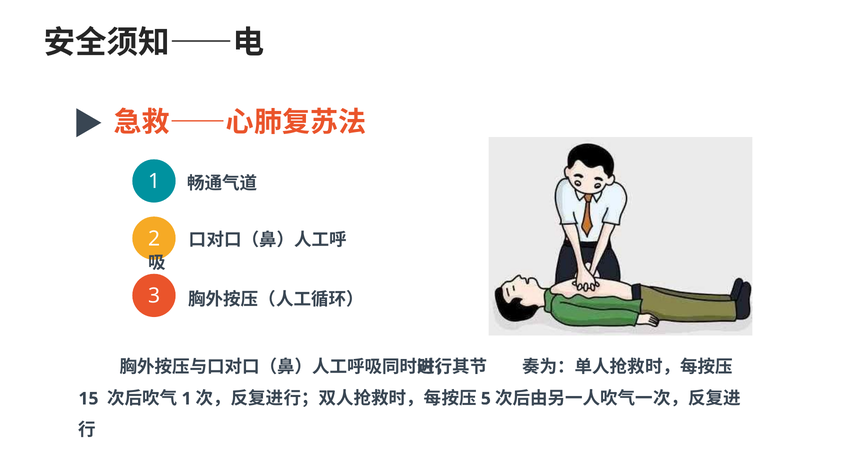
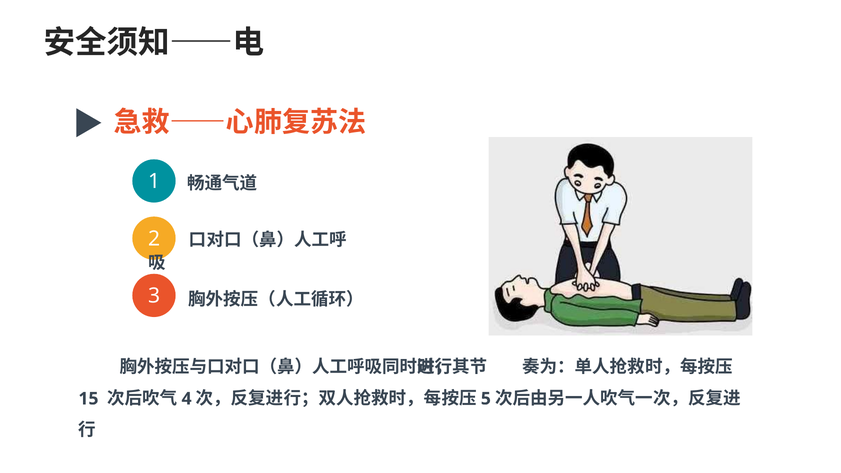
1: 1 -> 4 (187, 399)
